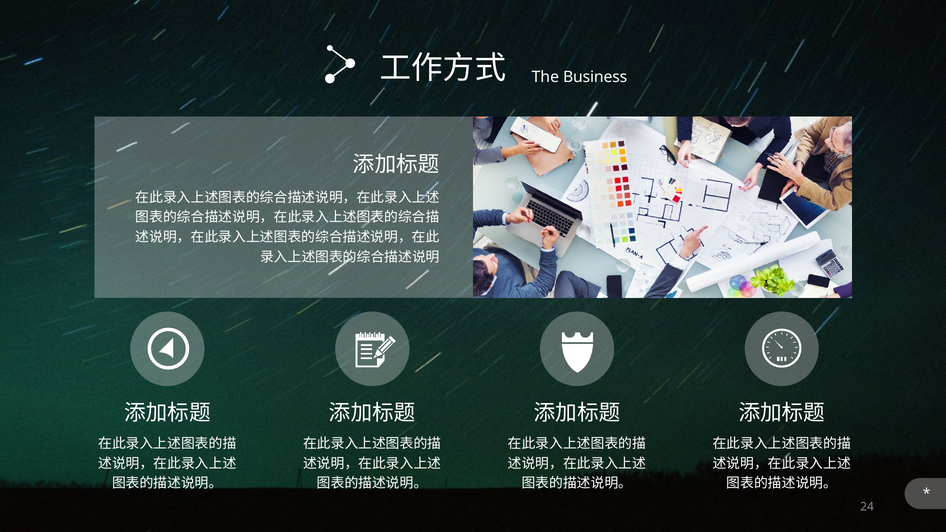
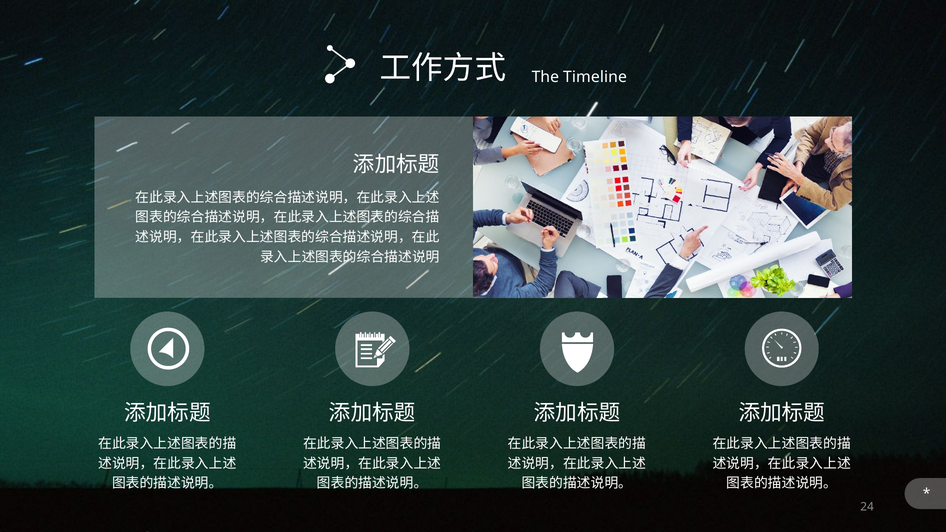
Business: Business -> Timeline (595, 77)
